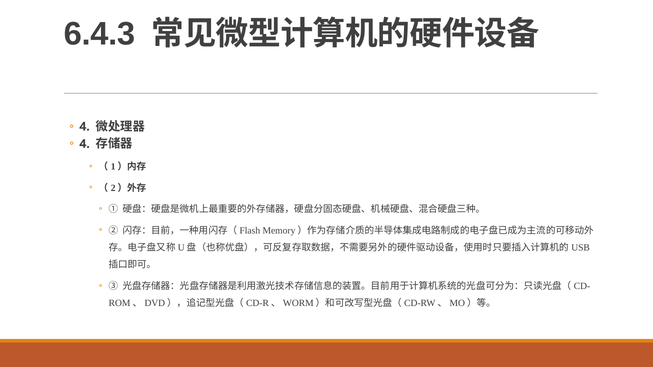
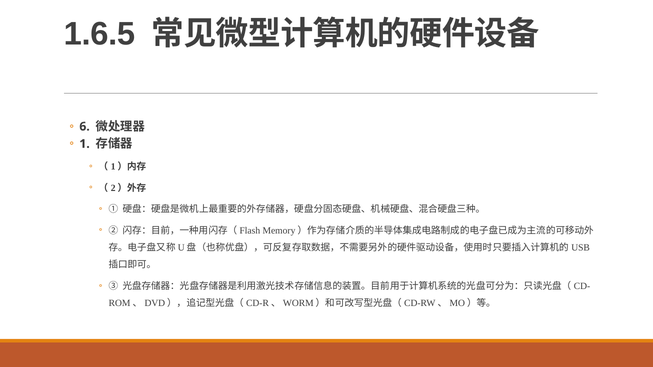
6.4.3: 6.4.3 -> 1.6.5 (99, 34)
4: 4 -> 6 (85, 127)
4: 4 -> 1 (85, 144)
